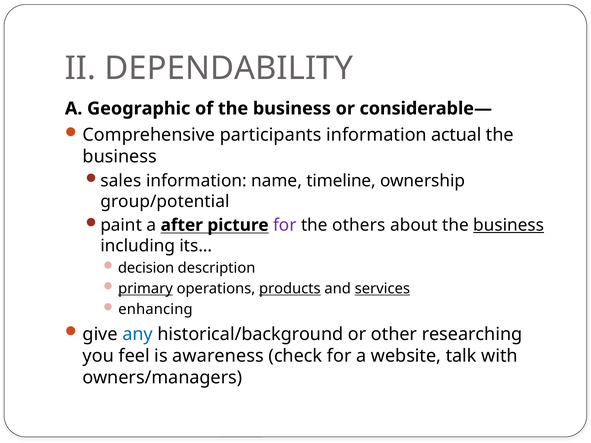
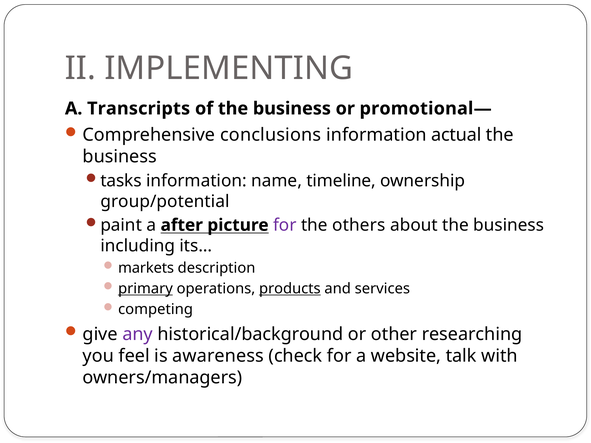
DEPENDABILITY: DEPENDABILITY -> IMPLEMENTING (229, 68)
Geographic: Geographic -> Transcripts (139, 109)
considerable—: considerable— -> promotional— (426, 109)
participants: participants -> conclusions (271, 135)
sales: sales -> tasks (121, 181)
business underline: present -> none (509, 225)
decision: decision -> markets (146, 268)
services underline: present -> none (382, 289)
enhancing: enhancing -> competing (156, 310)
any colour: blue -> purple (138, 334)
